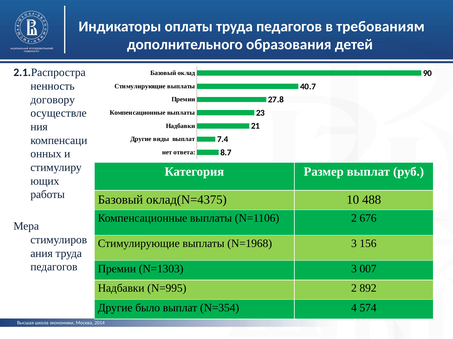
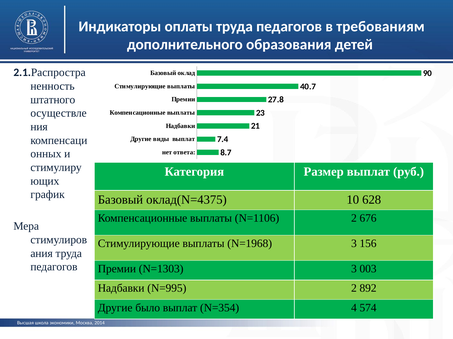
договору: договору -> штатного (53, 100)
работы: работы -> график (48, 195)
488: 488 -> 628 (372, 200)
007: 007 -> 003 (368, 269)
